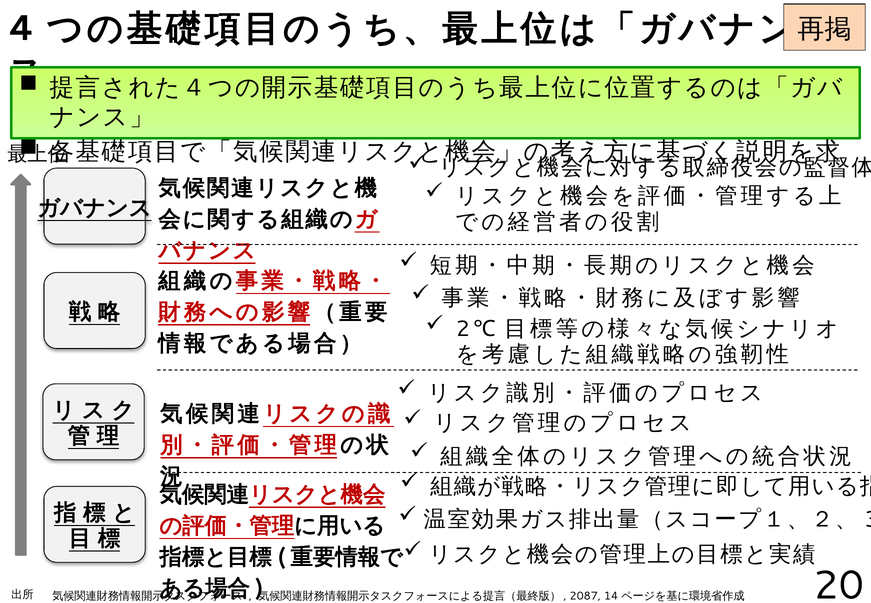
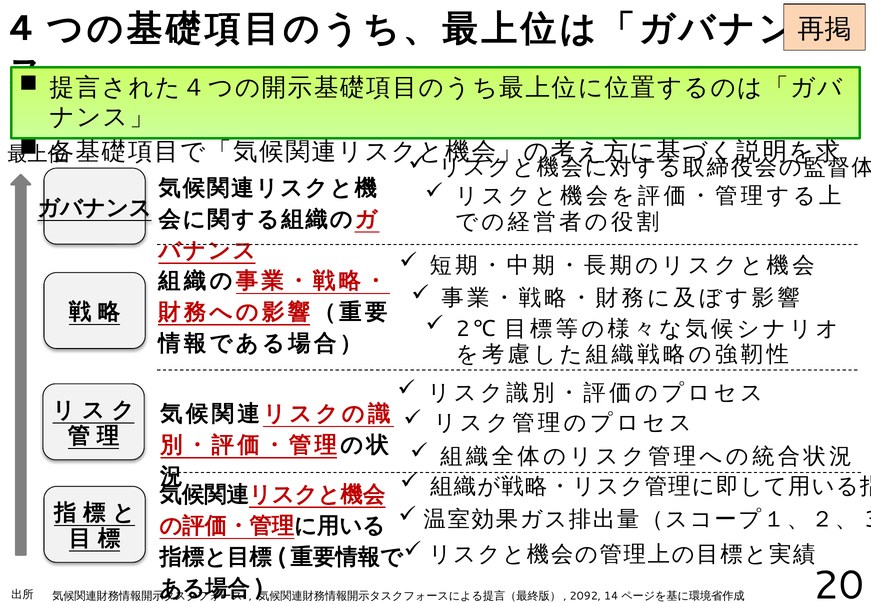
2087: 2087 -> 2092 (585, 596)
